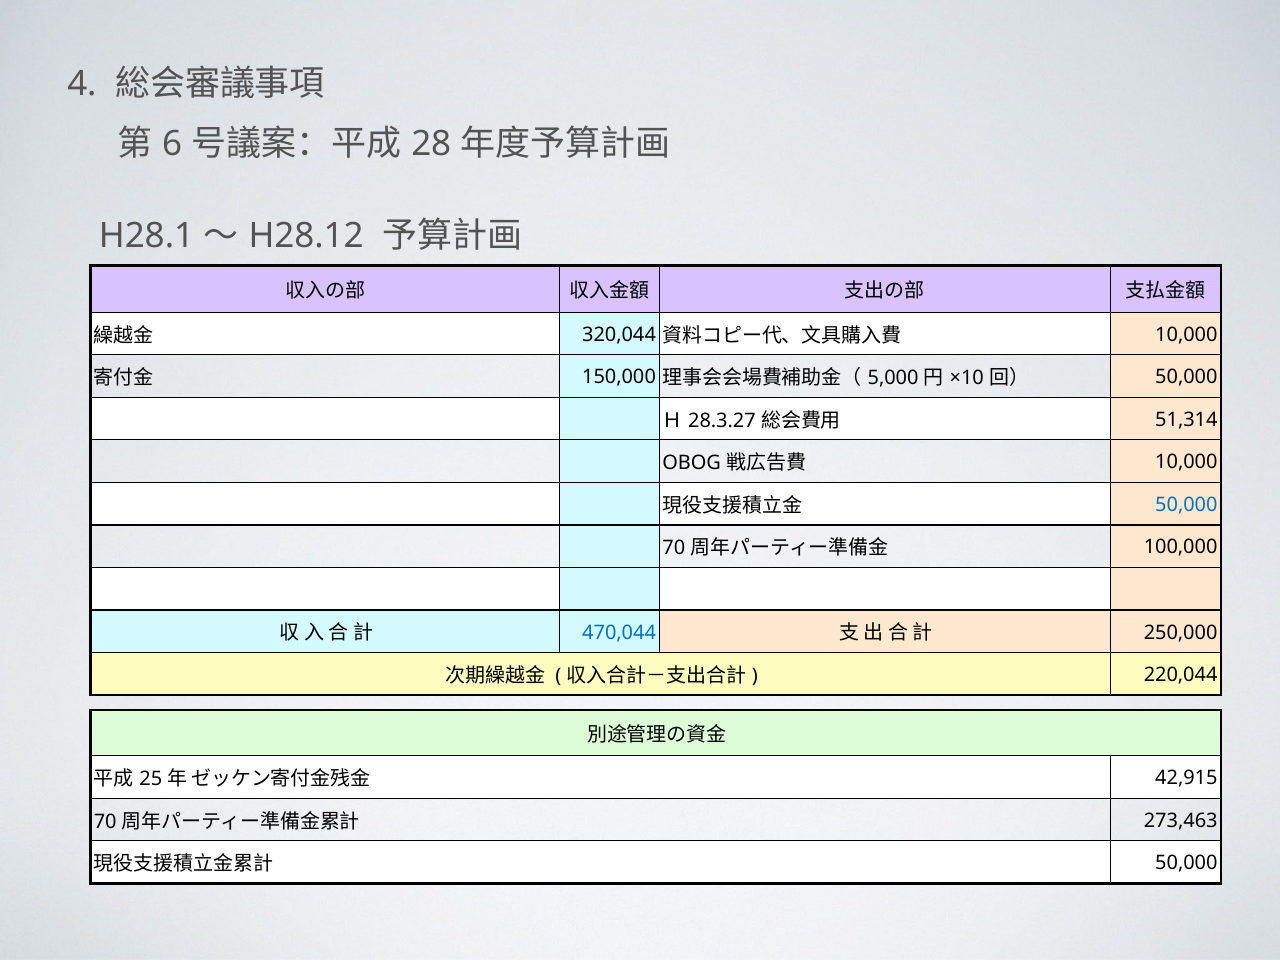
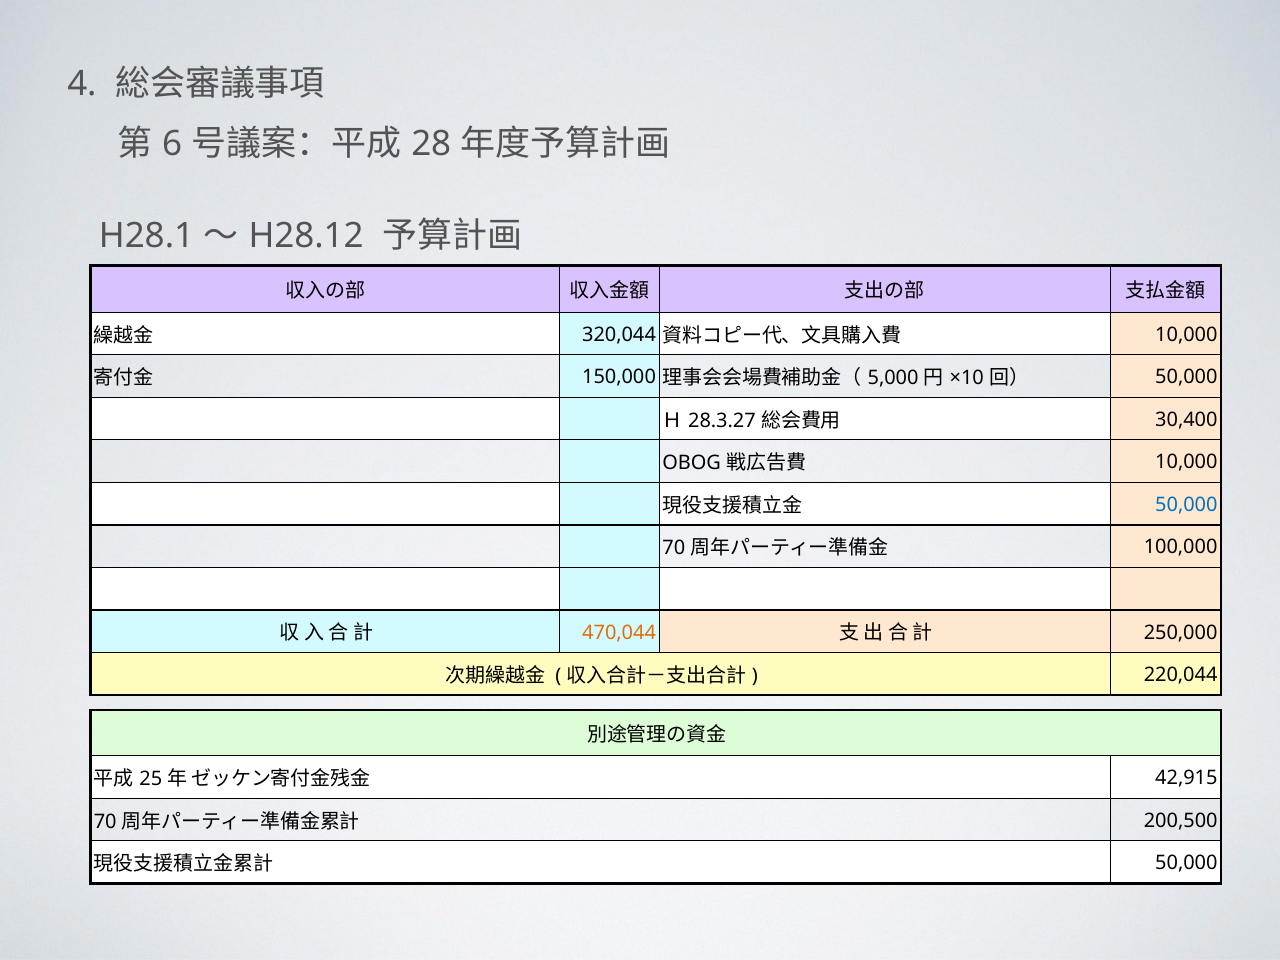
51,314: 51,314 -> 30,400 (1186, 420)
470,044 colour: blue -> orange (619, 632)
273,463: 273,463 -> 200,500 (1181, 821)
